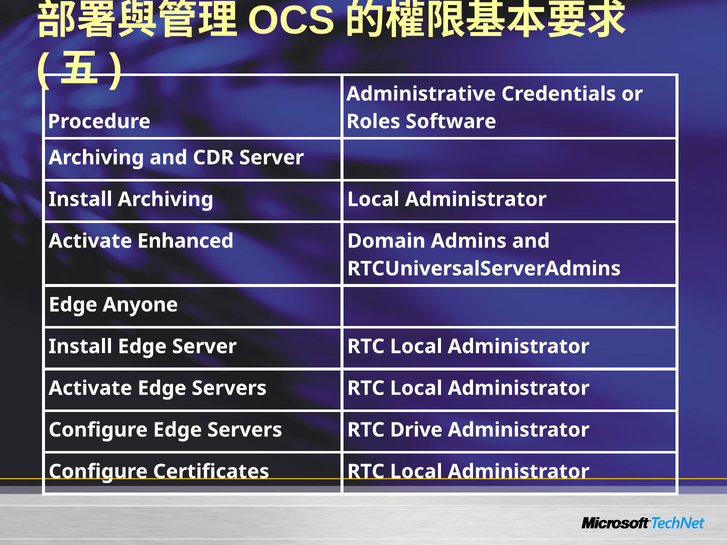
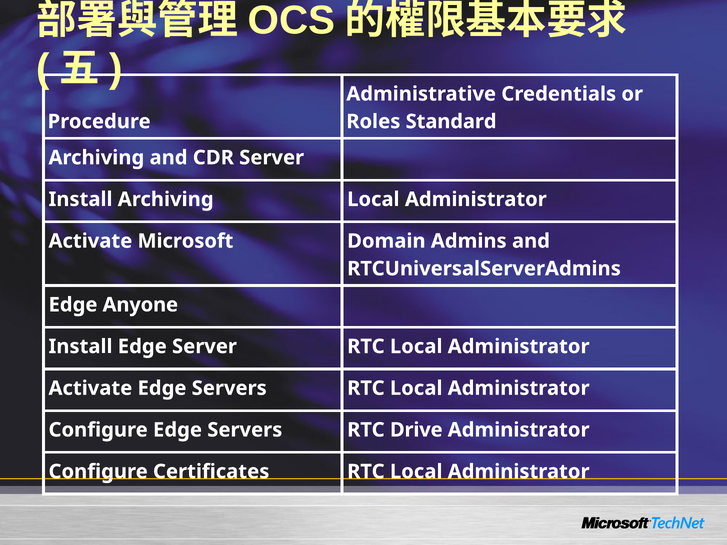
Software: Software -> Standard (451, 122)
Enhanced: Enhanced -> Microsoft (185, 241)
